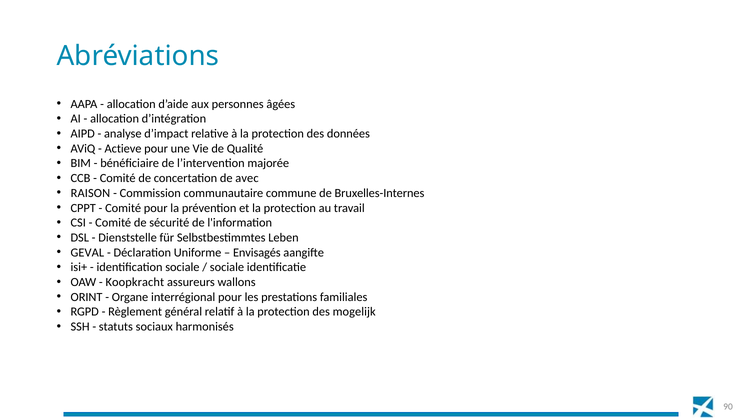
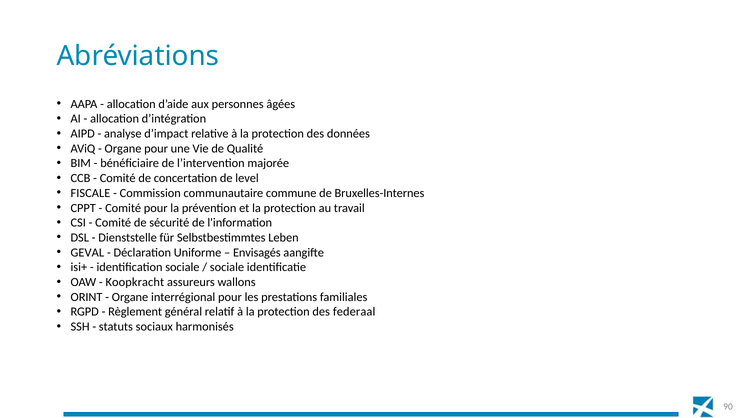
Actieve: Actieve -> Organe (123, 148)
avec: avec -> level (247, 178)
RAISON: RAISON -> FISCALE (90, 193)
mogelijk: mogelijk -> federaal (354, 312)
